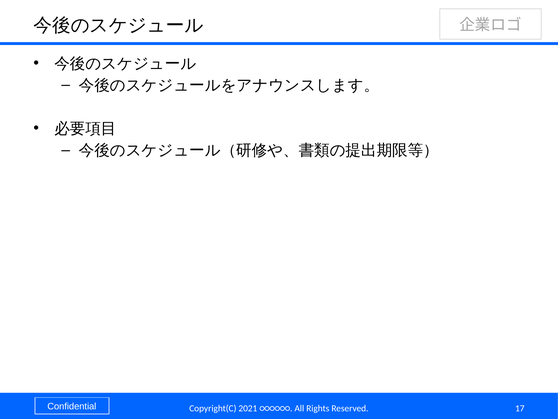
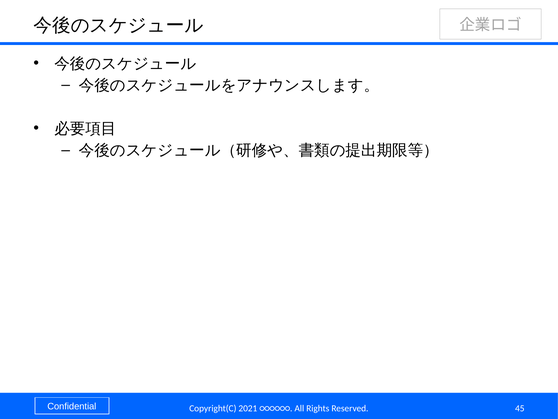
17: 17 -> 45 (520, 408)
